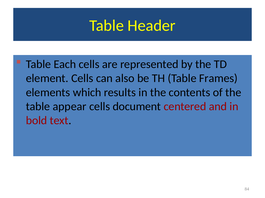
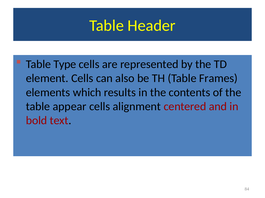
Each: Each -> Type (65, 64)
document: document -> alignment (137, 107)
